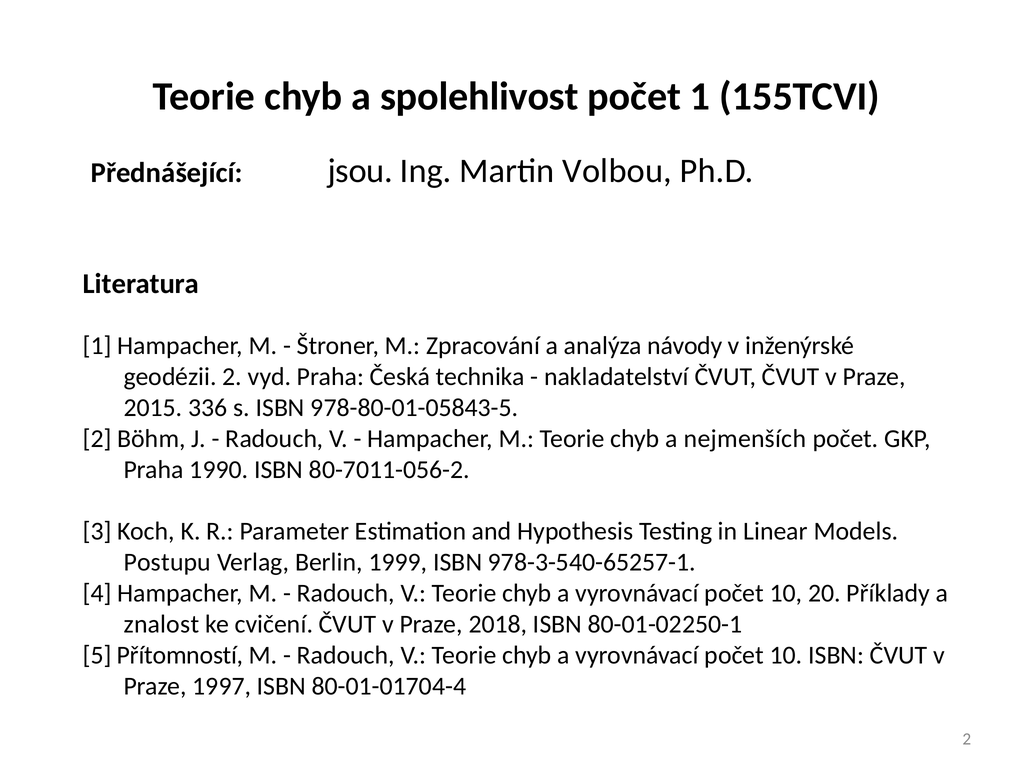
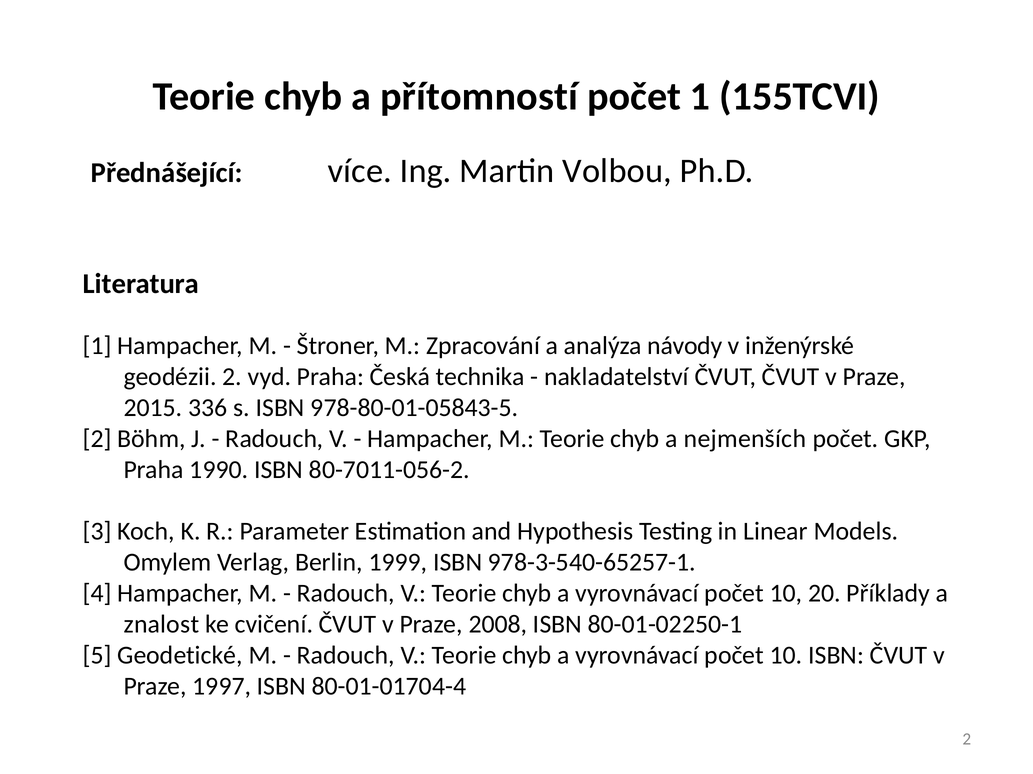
spolehlivost: spolehlivost -> přítomností (479, 97)
jsou: jsou -> více (360, 171)
Postupu: Postupu -> Omylem (168, 563)
2018: 2018 -> 2008 (498, 625)
Přítomností: Přítomností -> Geodetické (180, 656)
